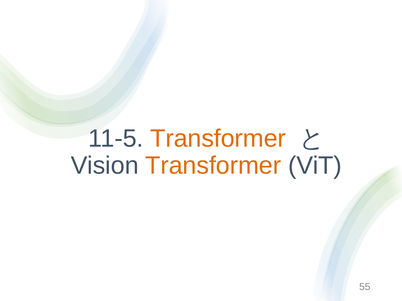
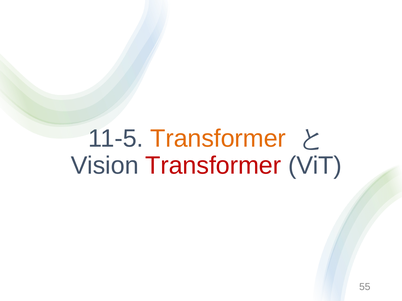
Transformer colour: orange -> red (213, 166)
